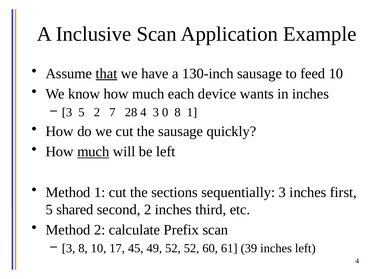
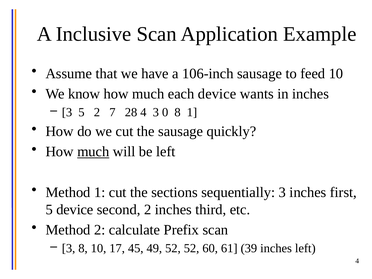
that underline: present -> none (107, 74)
130-inch: 130-inch -> 106-inch (208, 74)
5 shared: shared -> device (75, 210)
